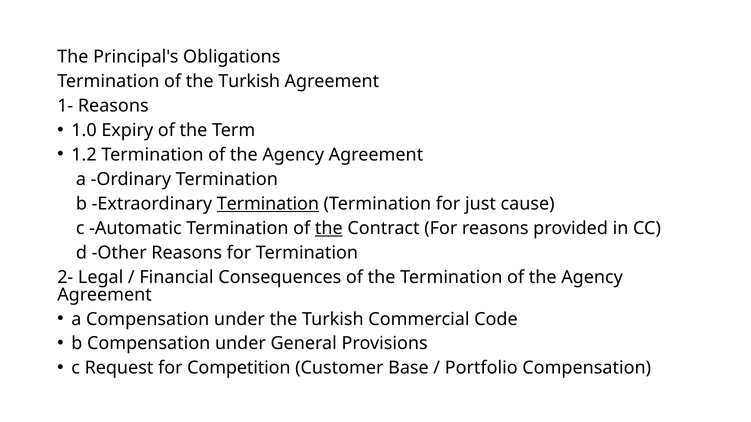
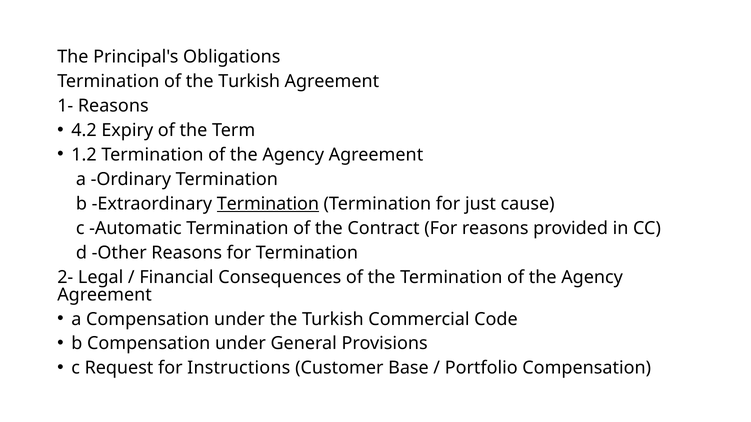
1.0: 1.0 -> 4.2 (84, 130)
the underline: present -> none (329, 228)
Competition: Competition -> Instructions (239, 368)
